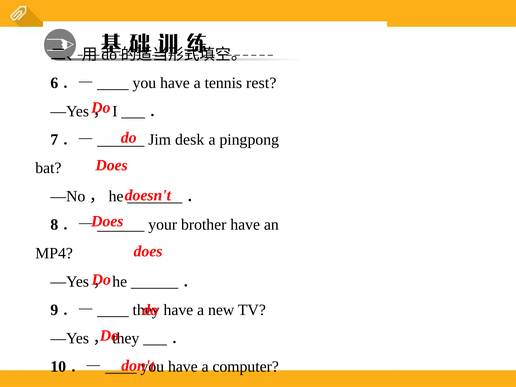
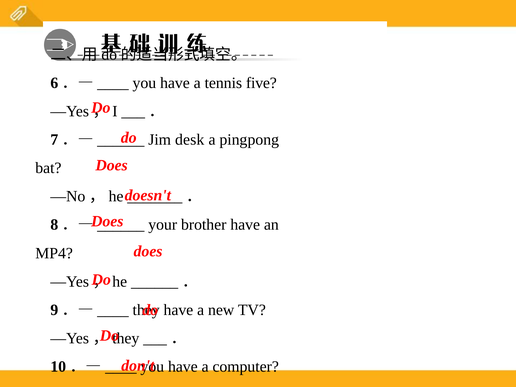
rest: rest -> five (261, 83)
